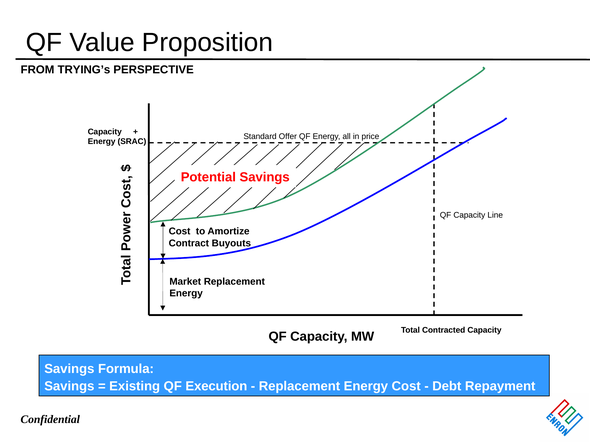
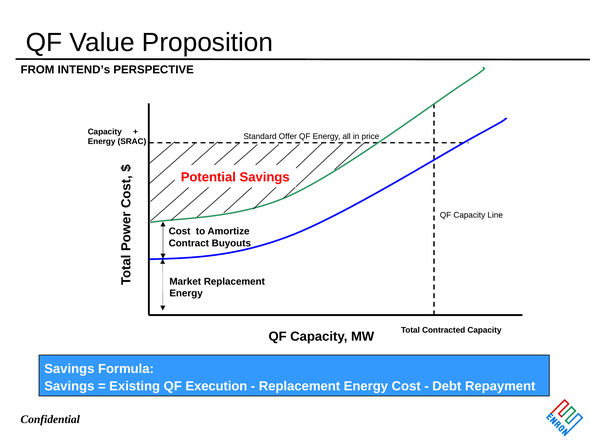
TRYING’s: TRYING’s -> INTEND’s (84, 70)
